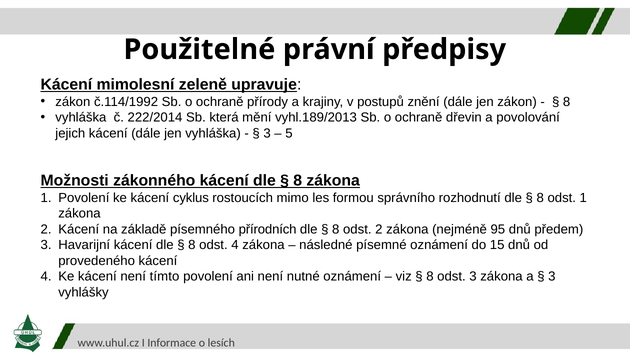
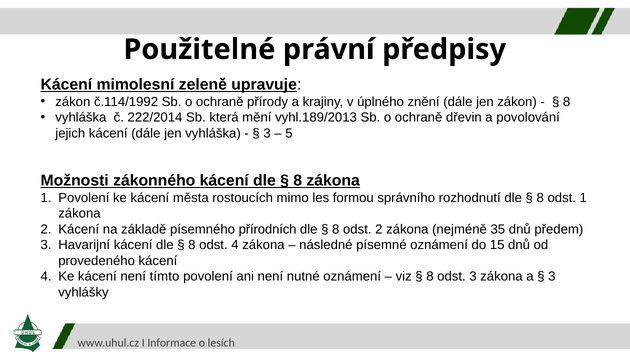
postupů: postupů -> úplného (381, 102)
cyklus: cyklus -> města (191, 198)
95: 95 -> 35 (498, 229)
